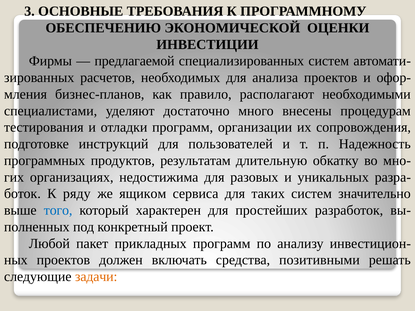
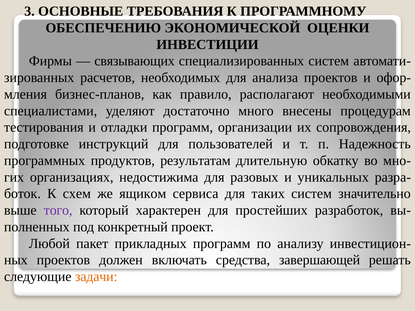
предлагаемой: предлагаемой -> связывающих (135, 61)
ряду: ряду -> схем (77, 194)
того colour: blue -> purple (58, 210)
позитивными: позитивными -> завершающей (320, 260)
